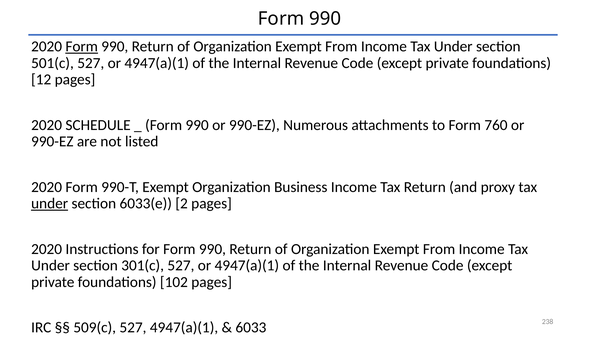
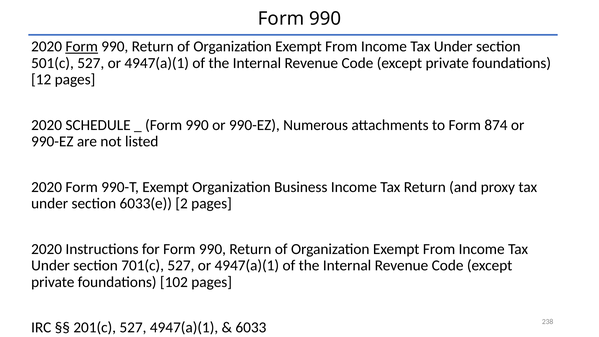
760: 760 -> 874 (496, 125)
under underline: present -> none (50, 204)
301(c: 301(c -> 701(c (143, 265)
509(c: 509(c -> 201(c (95, 327)
